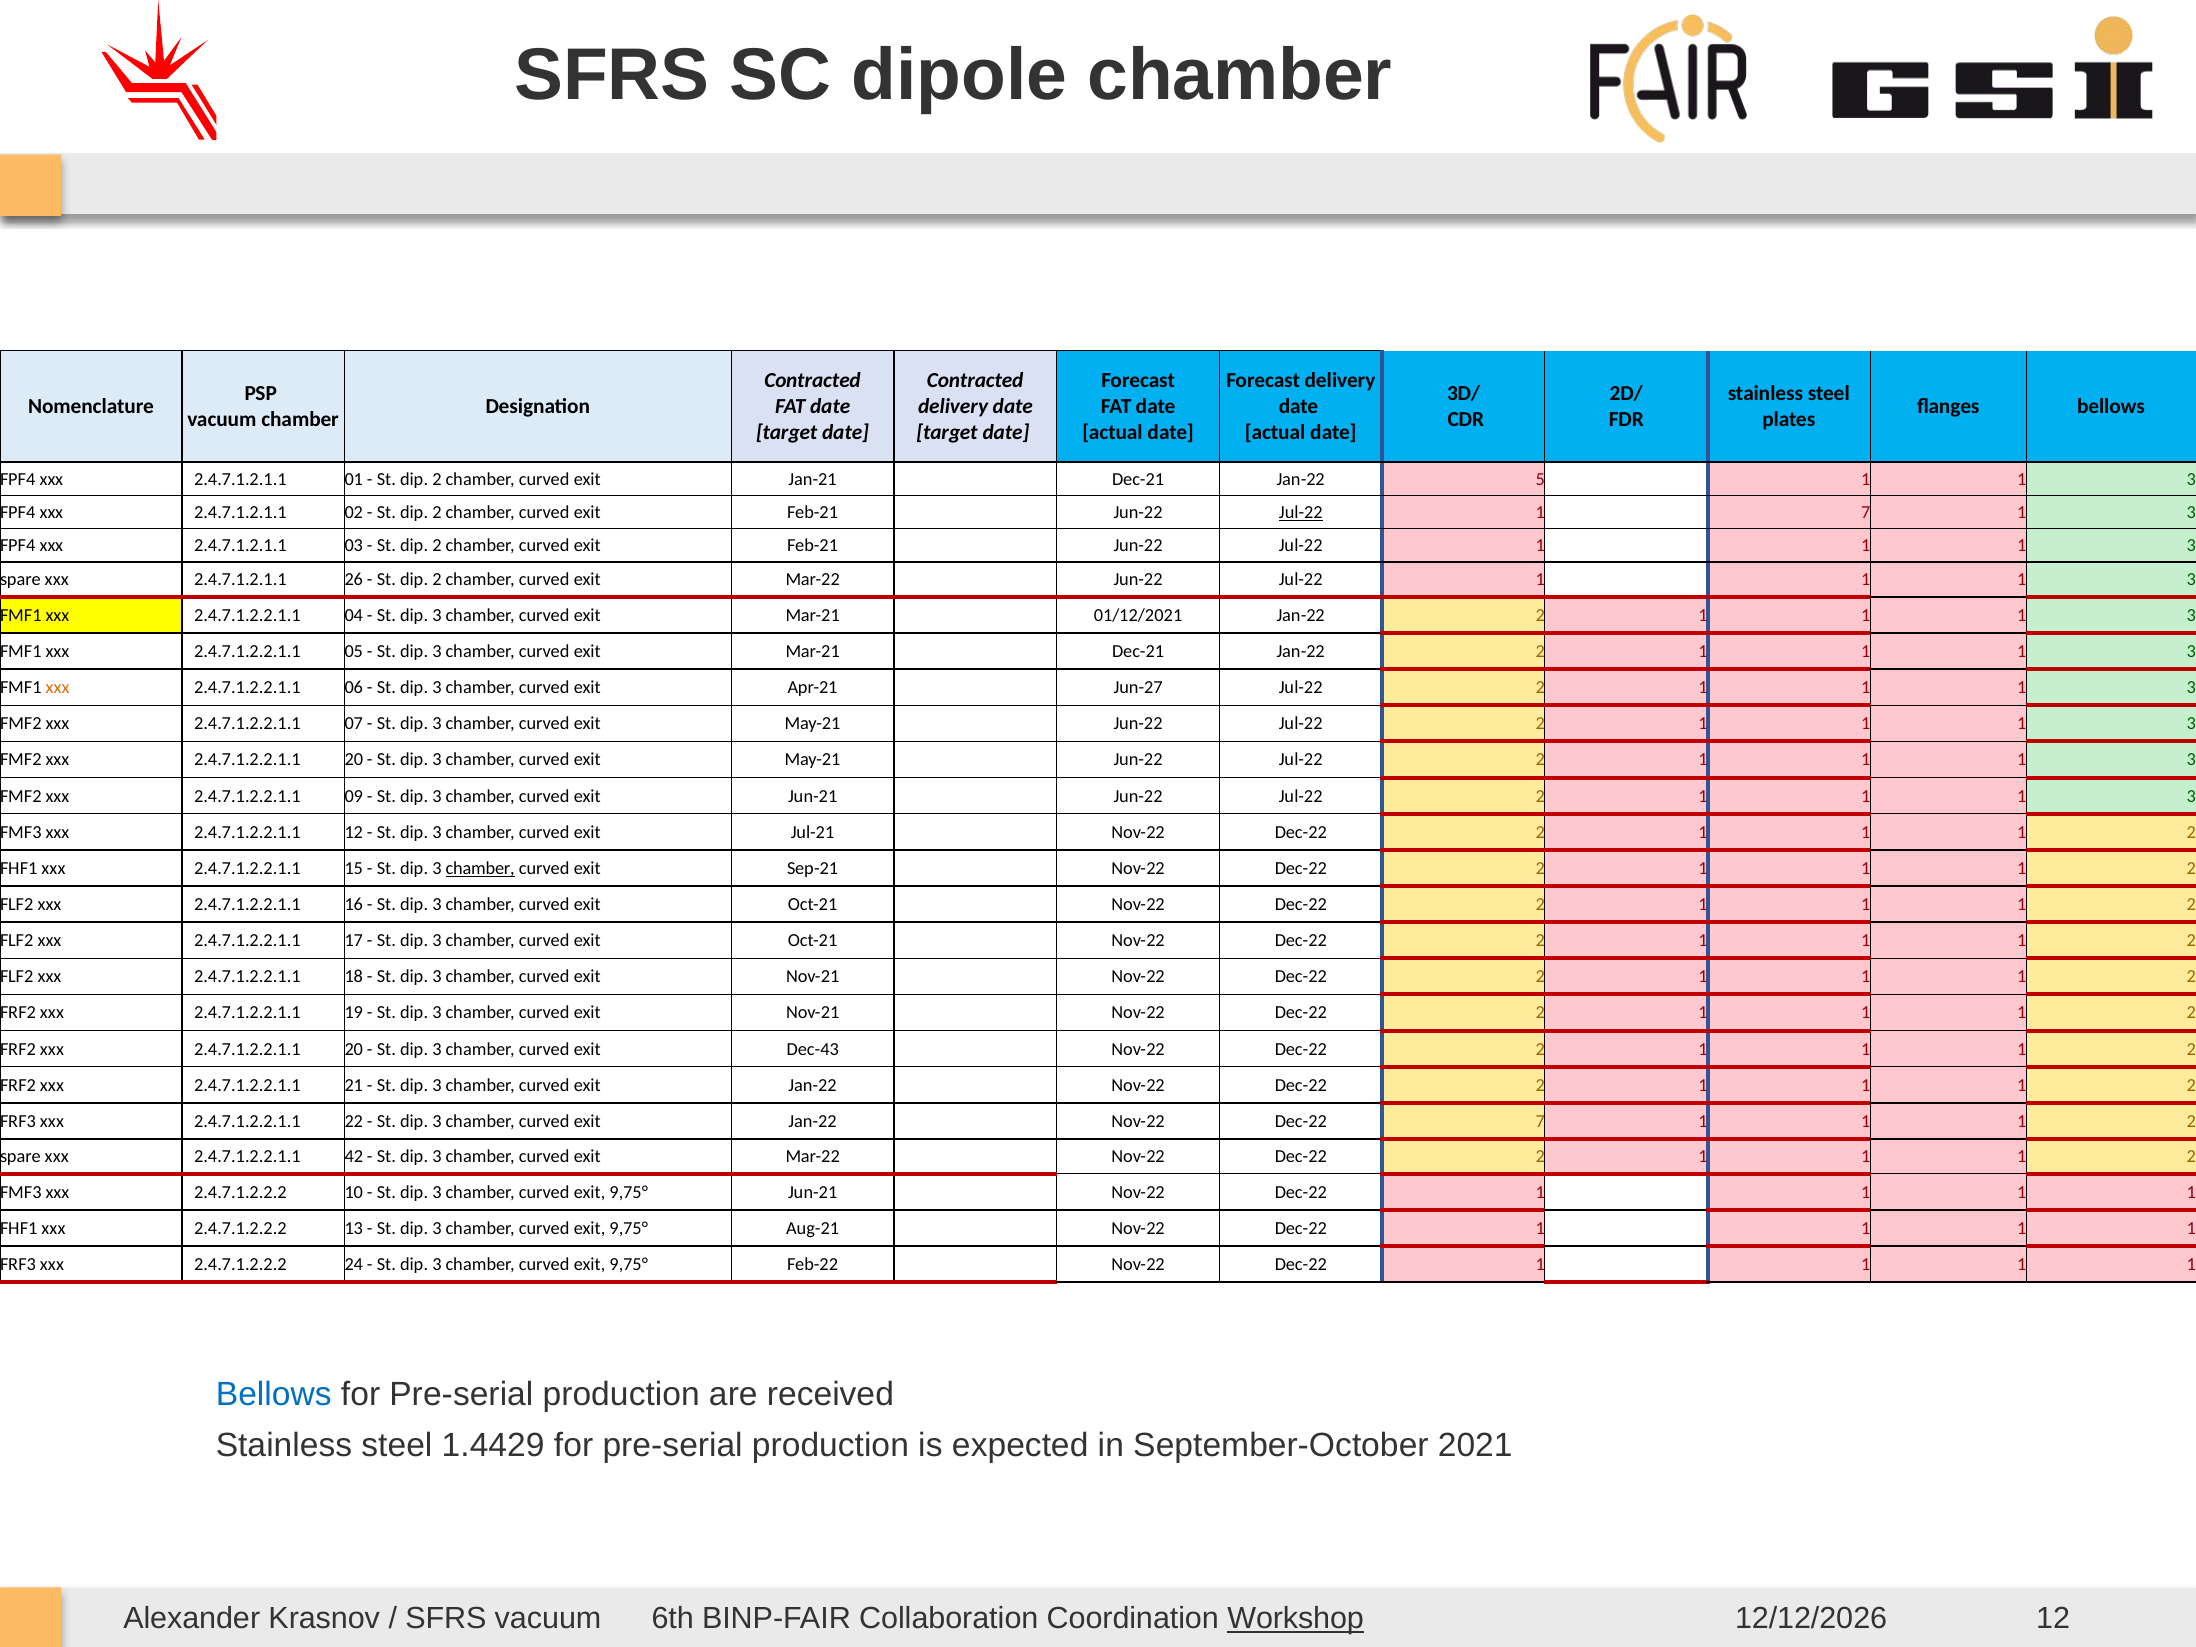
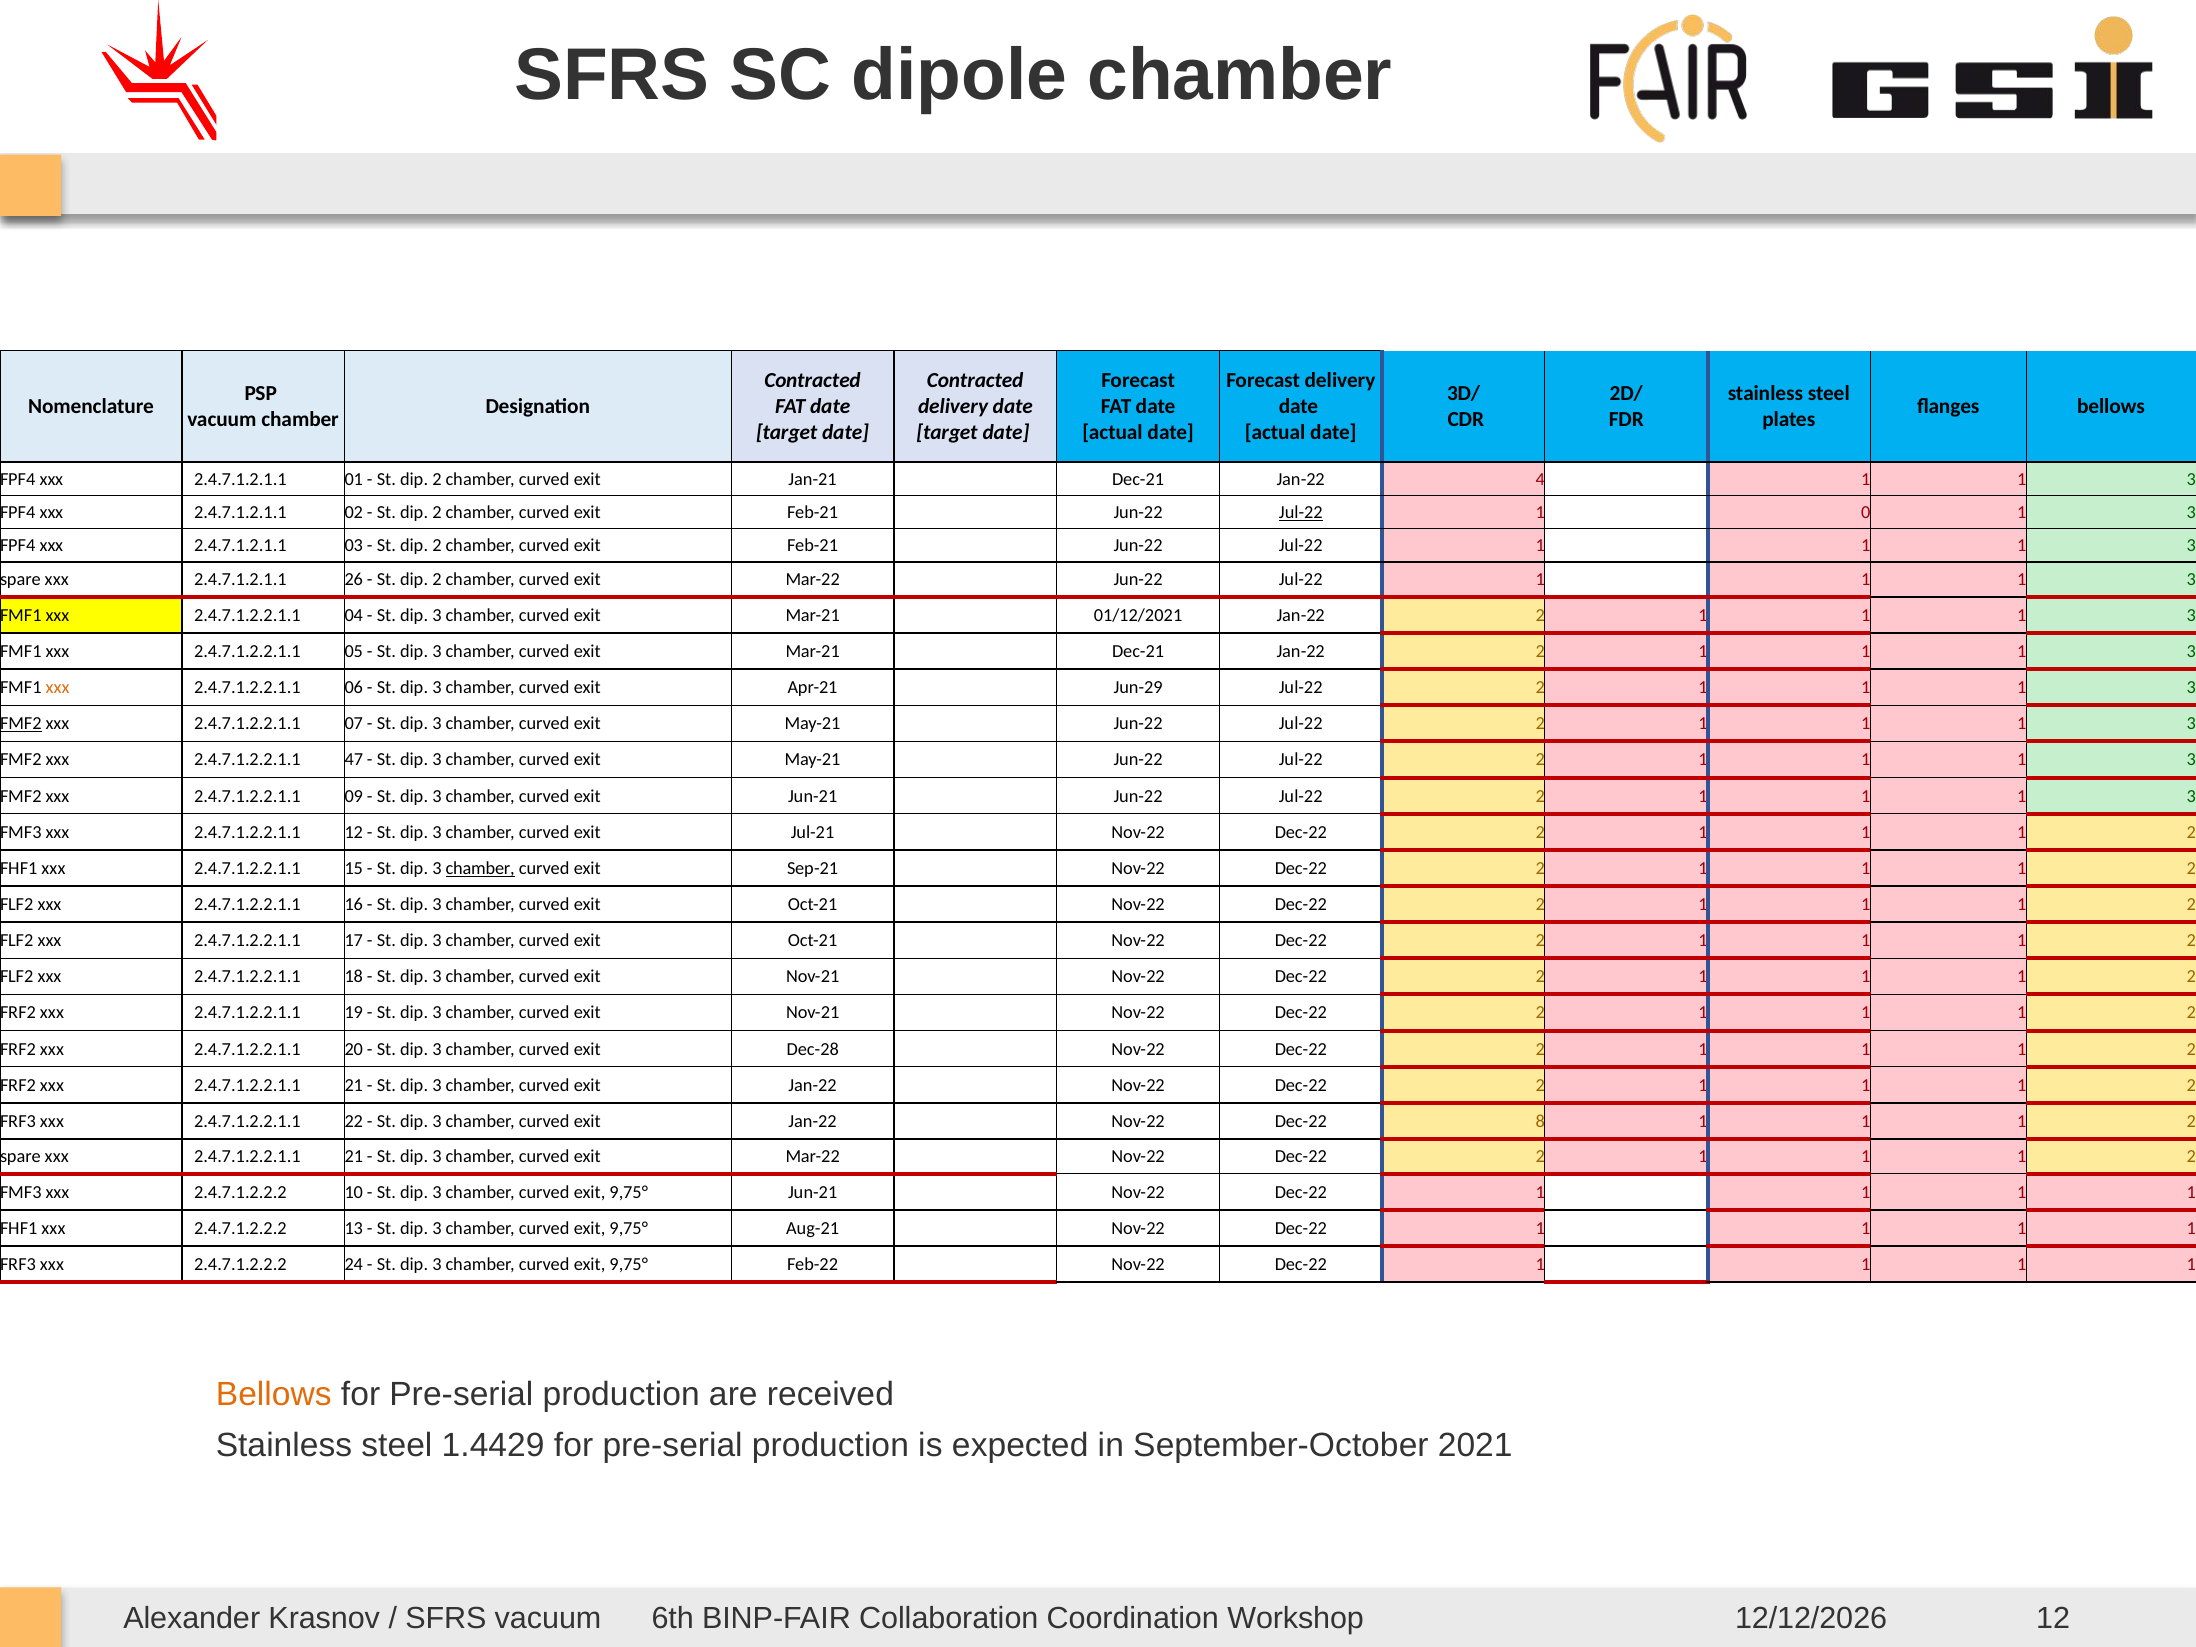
5: 5 -> 4 (1540, 479)
1 7: 7 -> 0 (1866, 512)
Jun-27: Jun-27 -> Jun-29 (1138, 688)
FMF2 underline: none -> present (21, 724)
FMF2 xxx 2.4.7.1.2.2.1.1 20: 20 -> 47 (354, 760)
Dec-43: Dec-43 -> Dec-28 (813, 1049)
Dec-22 7: 7 -> 8 (1540, 1121)
spare xxx 2.4.7.1.2.2.1.1 42: 42 -> 21 (354, 1157)
Bellows colour: blue -> orange (274, 1394)
Workshop underline: present -> none (1296, 1619)
